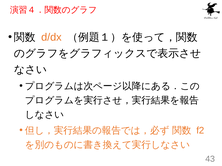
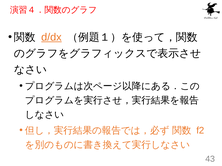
d/dx underline: none -> present (51, 37)
